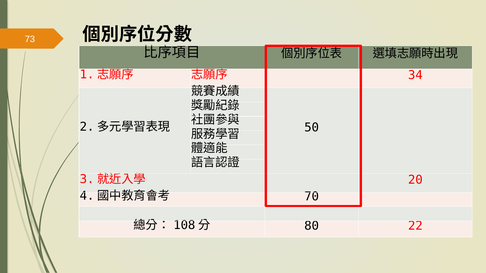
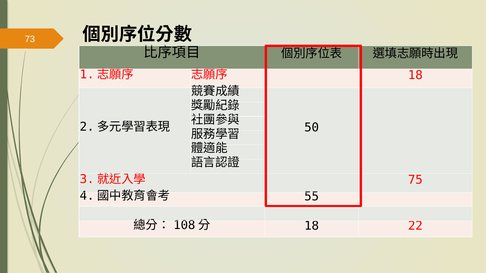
34: 34 -> 18 (415, 75)
20: 20 -> 75 (415, 180)
70: 70 -> 55 (312, 197)
80: 80 -> 18 (312, 226)
